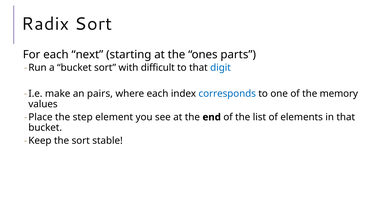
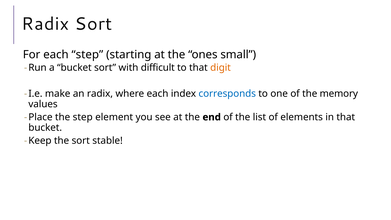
each next: next -> step (87, 54)
parts: parts -> small (238, 54)
digit colour: blue -> orange (221, 68)
an pairs: pairs -> radix (100, 94)
